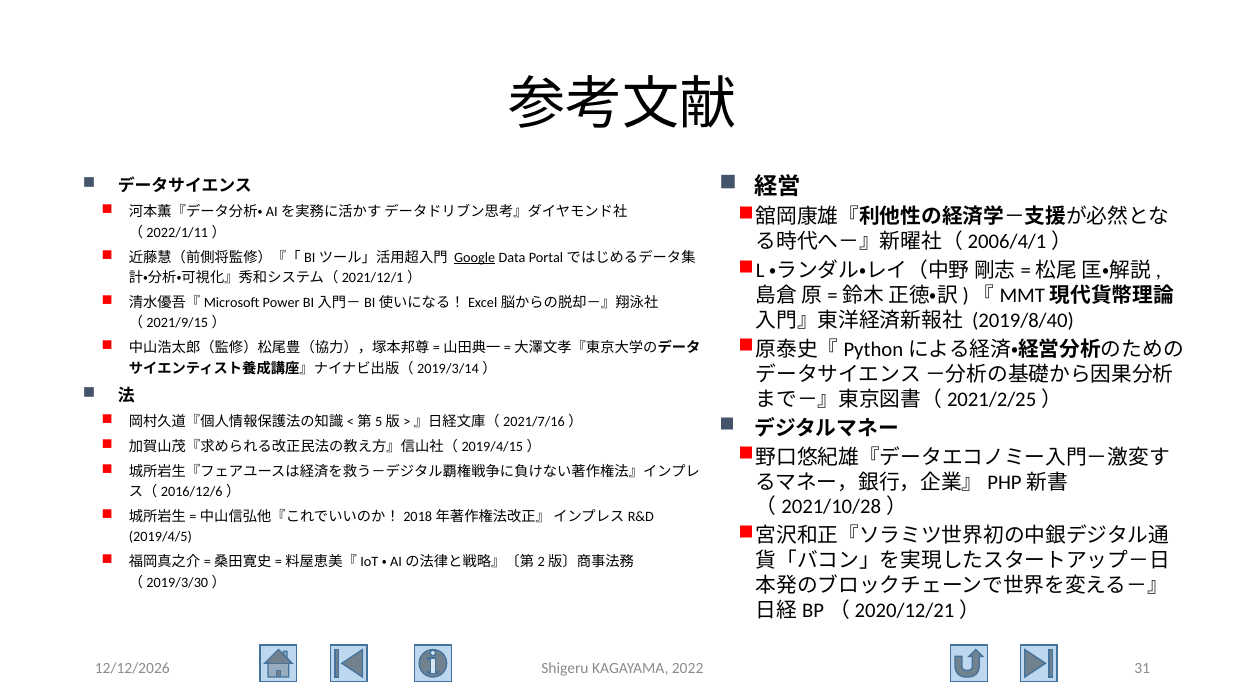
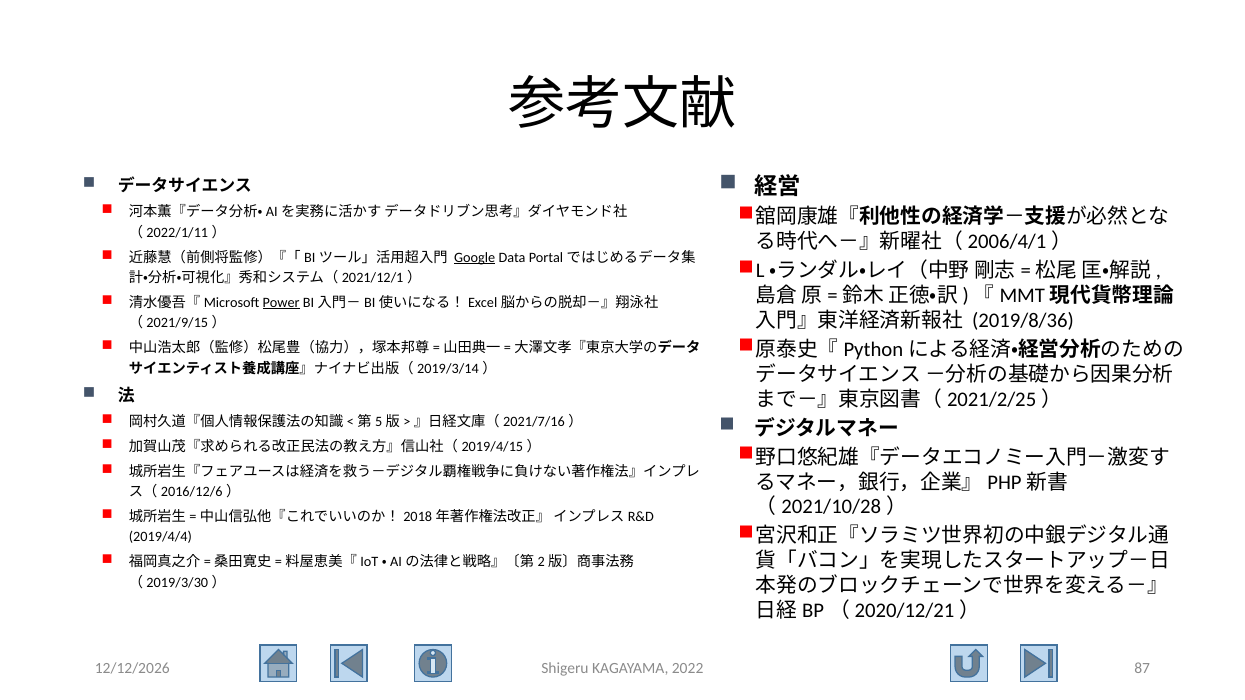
Power underline: none -> present (281, 303)
2019/8/40: 2019/8/40 -> 2019/8/36 (1023, 321)
2019/4/5: 2019/4/5 -> 2019/4/4 (160, 538)
31: 31 -> 87 (1142, 669)
